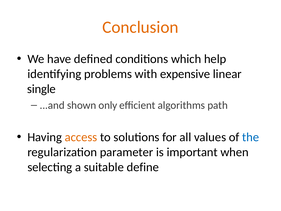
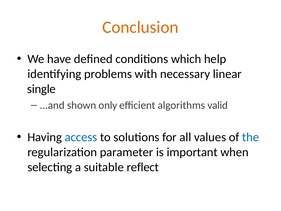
expensive: expensive -> necessary (185, 74)
path: path -> valid (218, 105)
access colour: orange -> blue (81, 137)
define: define -> reflect (143, 167)
